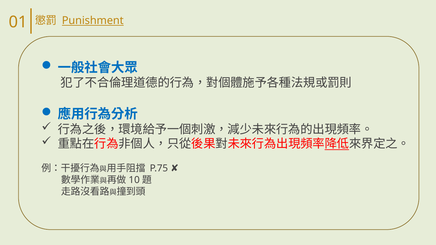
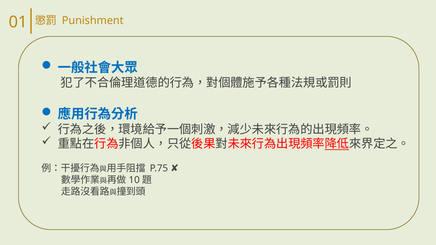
Punishment underline: present -> none (93, 21)
